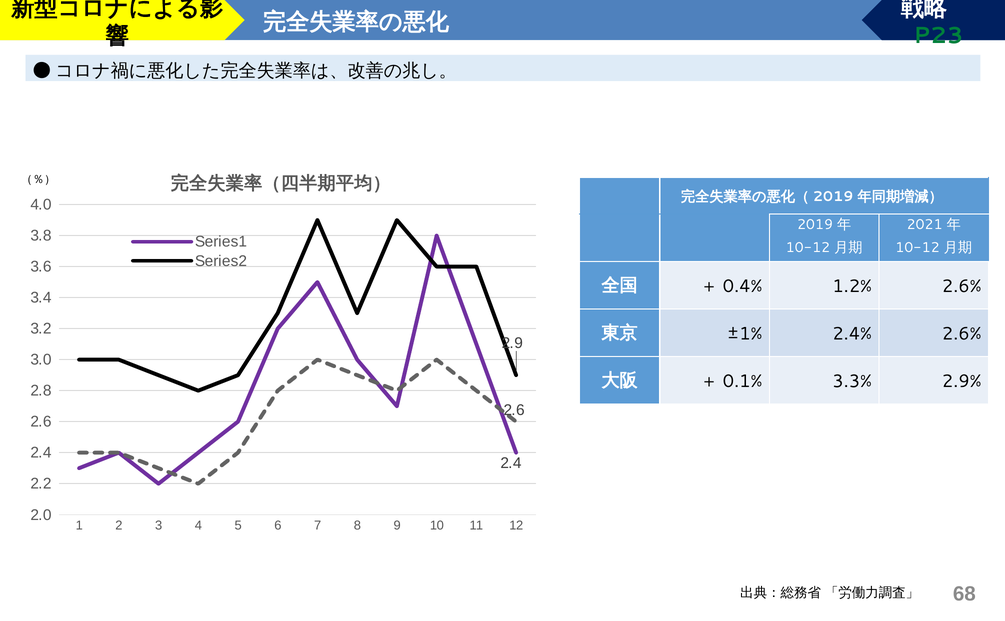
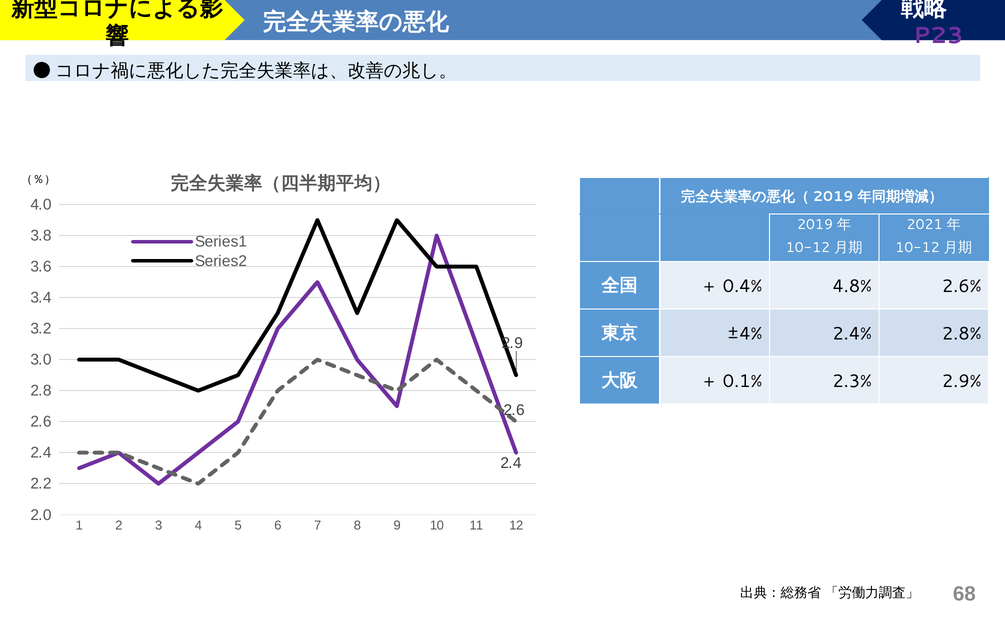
P23 colour: green -> purple (938, 36)
1.2%: 1.2% -> 4.8% (852, 286)
±1%: ±1% -> ±4% (745, 334)
2.4% 2.6%: 2.6% -> 2.8% (962, 334)
3.3%: 3.3% -> 2.3% (852, 381)
